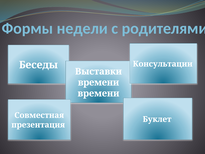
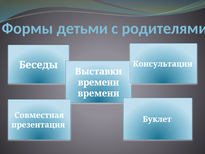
недели: недели -> детьми (82, 28)
